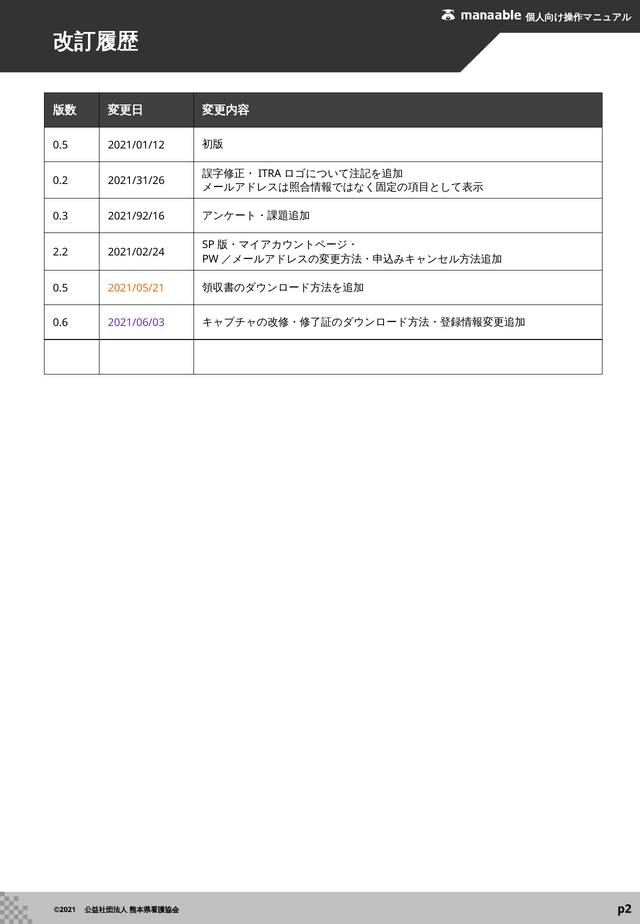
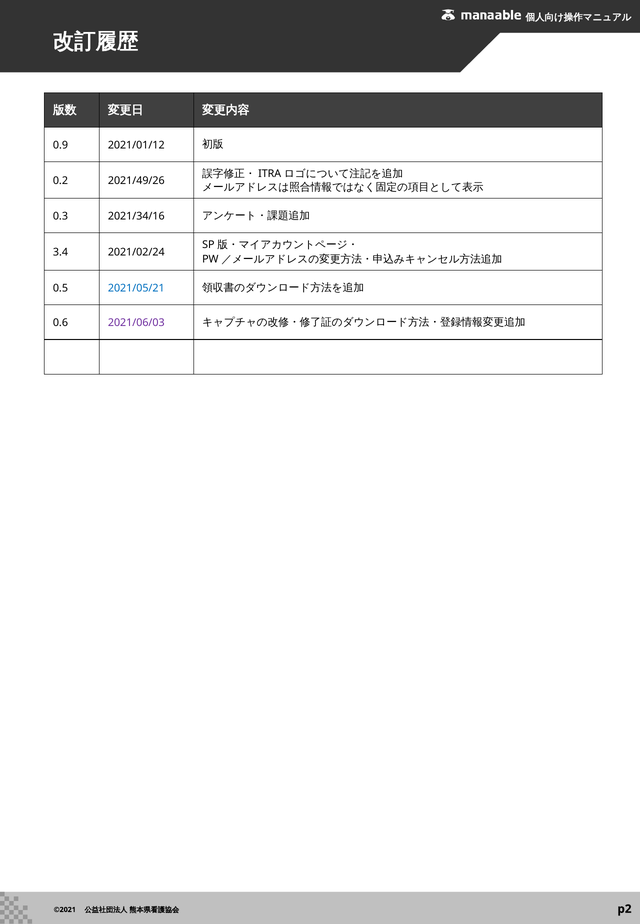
0.5: 0.5 -> 0.9 (61, 145)
2021/31/26: 2021/31/26 -> 2021/49/26 (136, 181)
2021/92/16: 2021/92/16 -> 2021/34/16 (136, 216)
2.2: 2.2 -> 3.4 (61, 252)
2021/05/21 colour: orange -> blue (136, 288)
